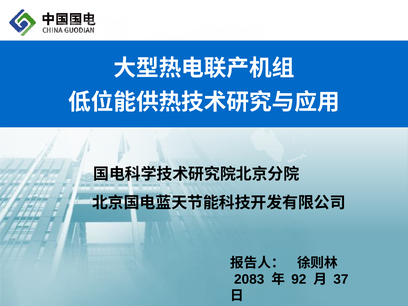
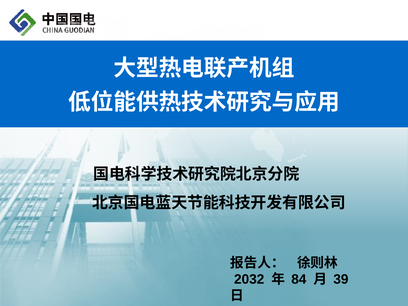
2083: 2083 -> 2032 (249, 279)
92: 92 -> 84 (299, 279)
37: 37 -> 39 (341, 279)
